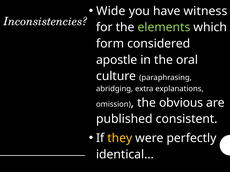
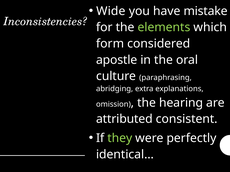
witness: witness -> mistake (206, 11)
obvious: obvious -> hearing (181, 103)
published: published -> attributed (124, 119)
they colour: yellow -> light green (120, 139)
